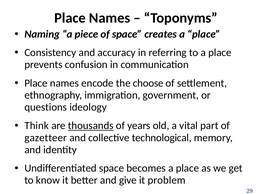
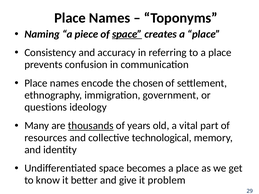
space underline: none -> present (127, 34)
choose: choose -> chosen (148, 83)
Think: Think -> Many (37, 126)
gazetteer: gazetteer -> resources (46, 138)
